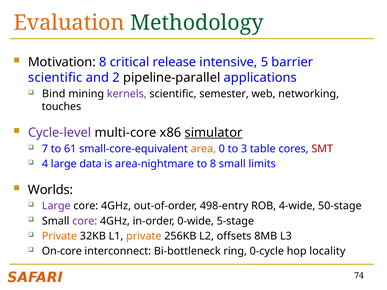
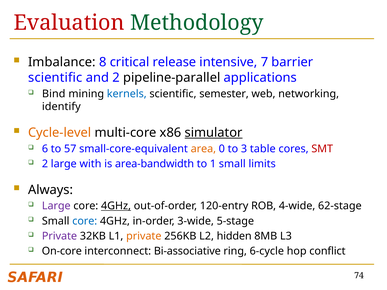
Evaluation colour: orange -> red (69, 23)
Motivation: Motivation -> Imbalance (62, 62)
5: 5 -> 7 (264, 62)
kernels colour: purple -> blue (127, 94)
touches: touches -> identify (61, 107)
Cycle-level colour: purple -> orange (60, 133)
7: 7 -> 6 (45, 149)
61: 61 -> 57 (70, 149)
4: 4 -> 2 (45, 164)
data: data -> with (90, 164)
area-nightmare: area-nightmare -> area-bandwidth (155, 164)
to 8: 8 -> 1 (213, 164)
Worlds: Worlds -> Always (51, 190)
4GHz underline: none -> present (116, 206)
498-entry: 498-entry -> 120-entry (224, 206)
50-stage: 50-stage -> 62-stage (340, 206)
core colour: purple -> blue (85, 221)
0-wide: 0-wide -> 3-wide (196, 221)
Private colour: orange -> purple (59, 236)
offsets: offsets -> hidden (234, 236)
Bi-bottleneck: Bi-bottleneck -> Bi-associative (187, 251)
0-cycle: 0-cycle -> 6-cycle (267, 251)
locality: locality -> conflict (327, 251)
